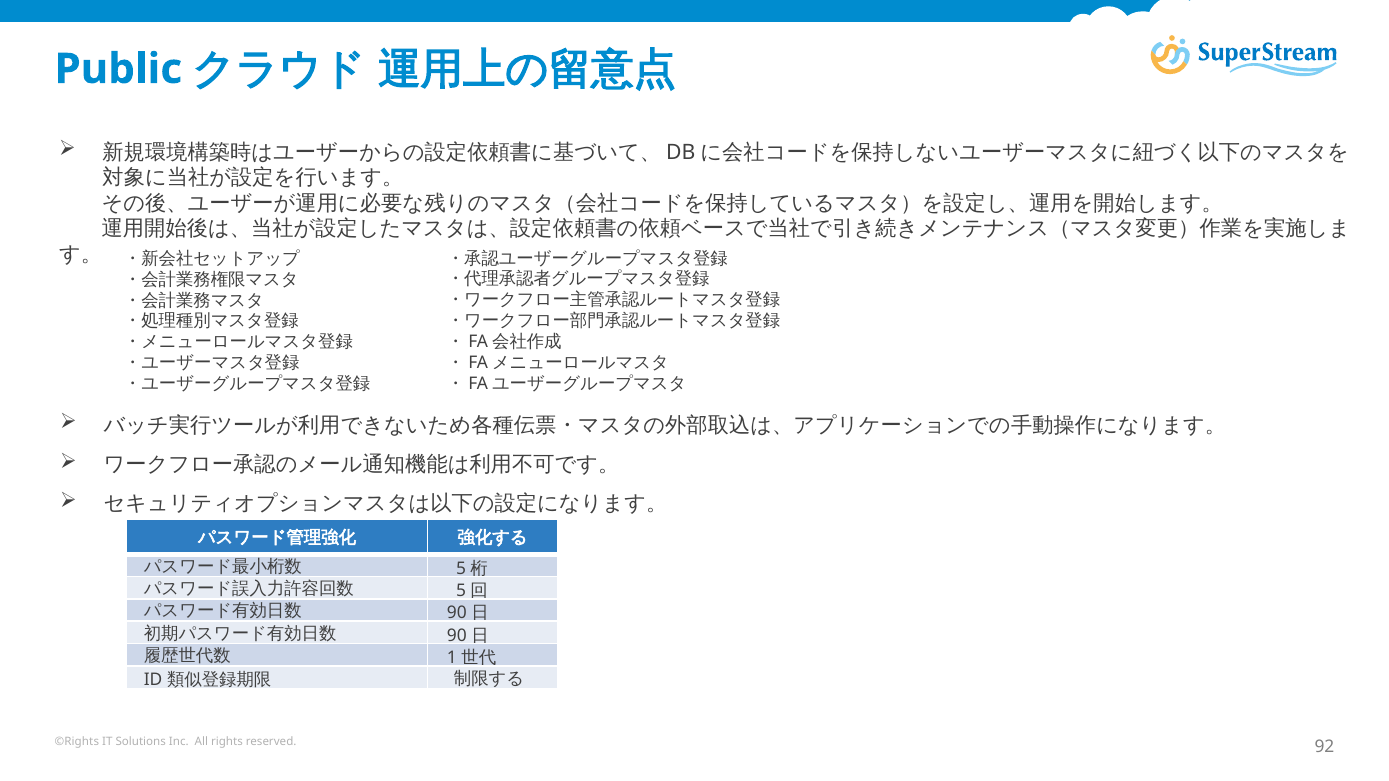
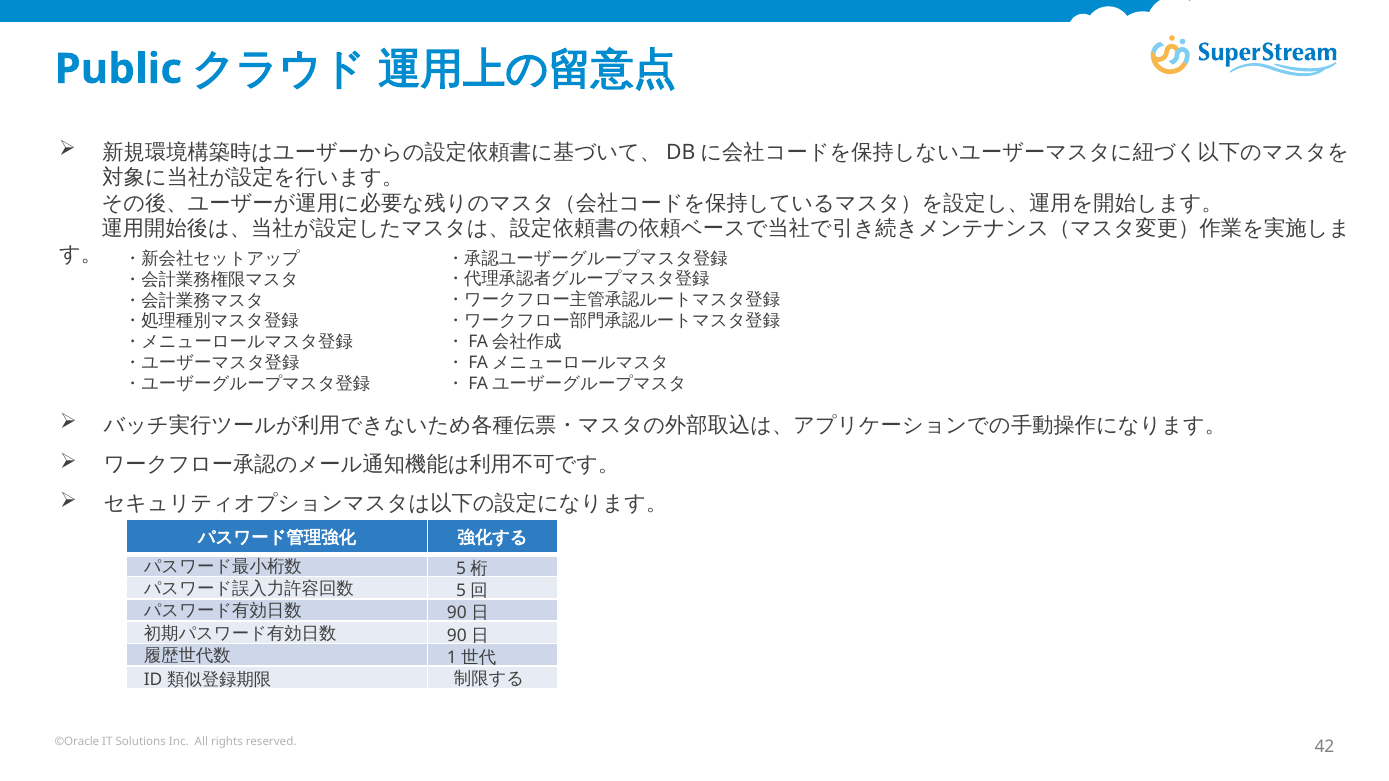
©Rights: ©Rights -> ©Oracle (77, 742)
92: 92 -> 42 (1325, 747)
